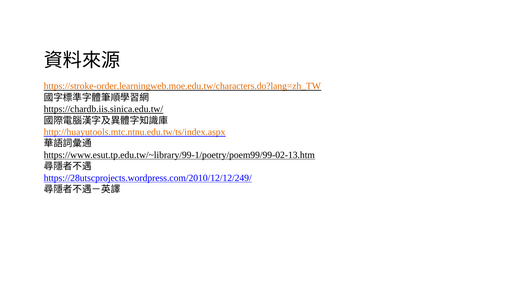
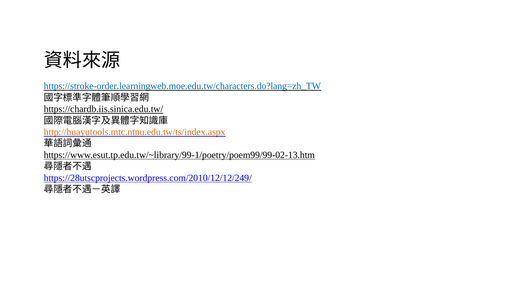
https://stroke-order.learningweb.moe.edu.tw/characters.do?lang=zh_TW colour: orange -> blue (182, 86)
